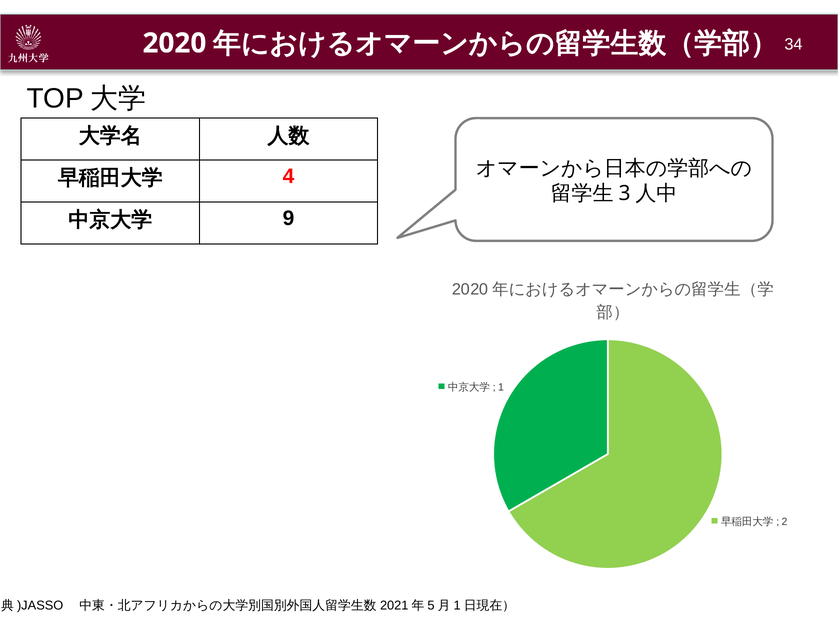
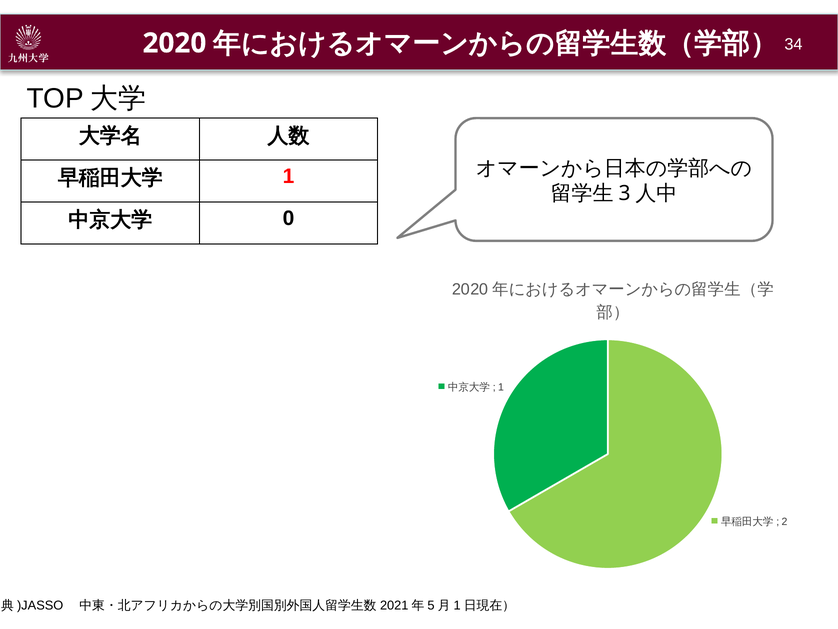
4: 4 -> 1 (289, 176)
9: 9 -> 0 (289, 218)
